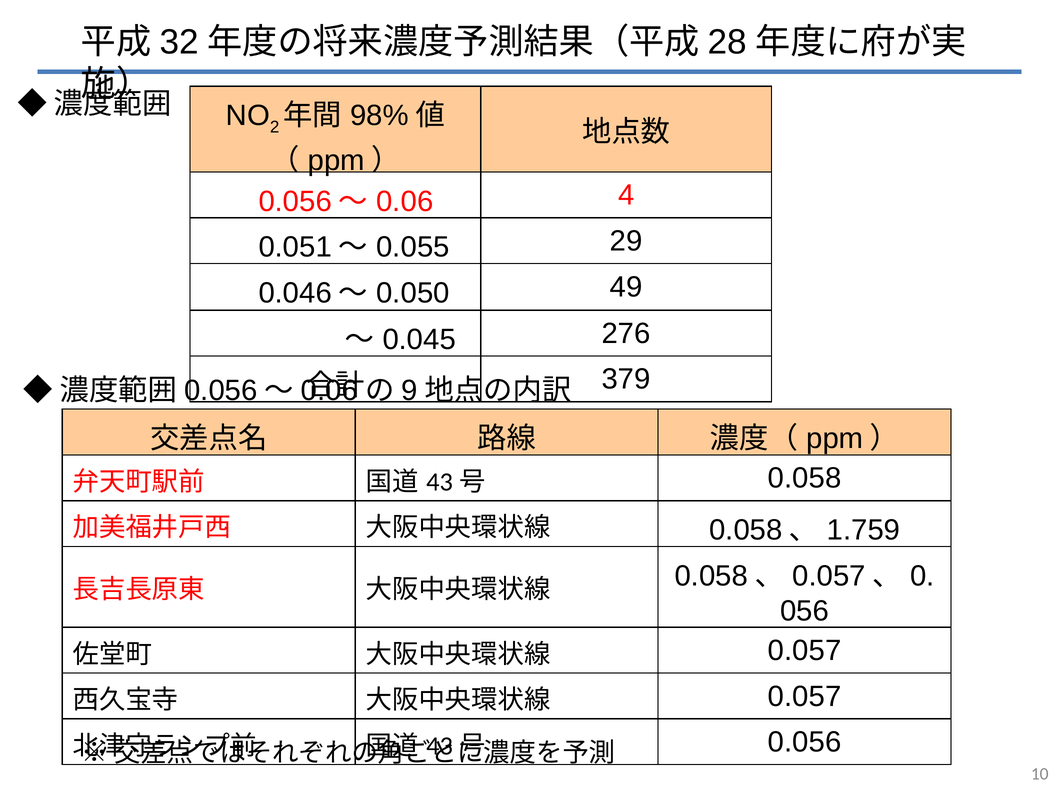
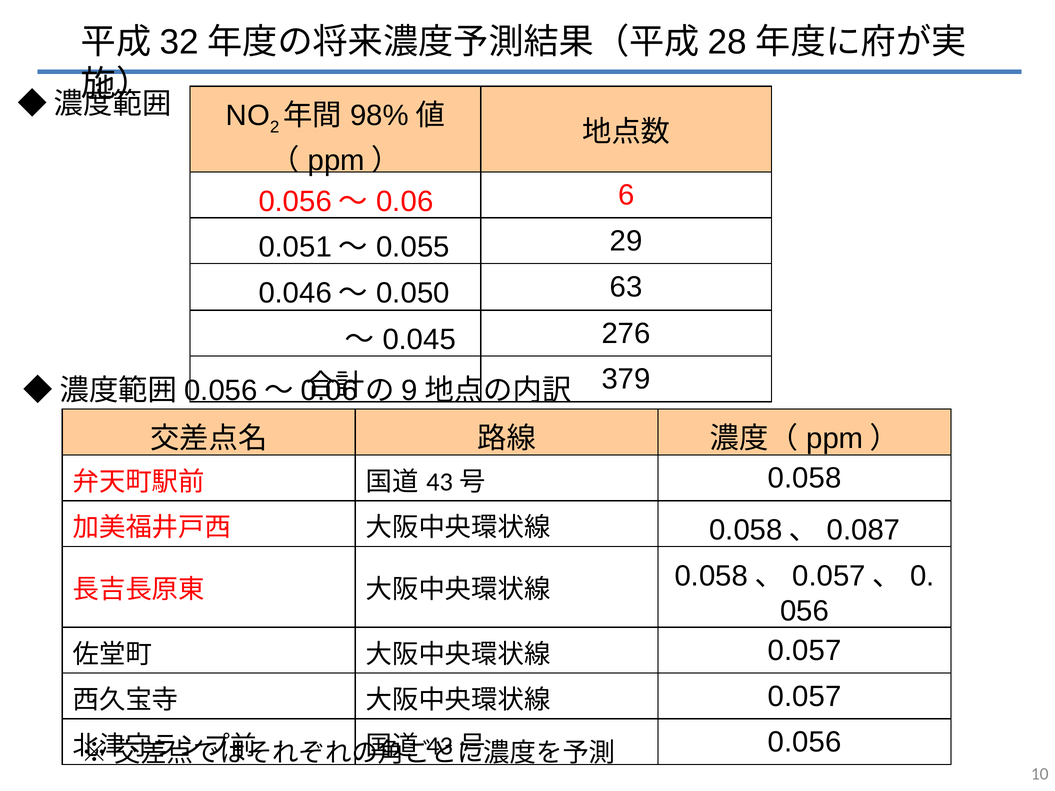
4: 4 -> 6 (626, 195)
49: 49 -> 63 (626, 287)
1.759: 1.759 -> 0.087 (863, 530)
